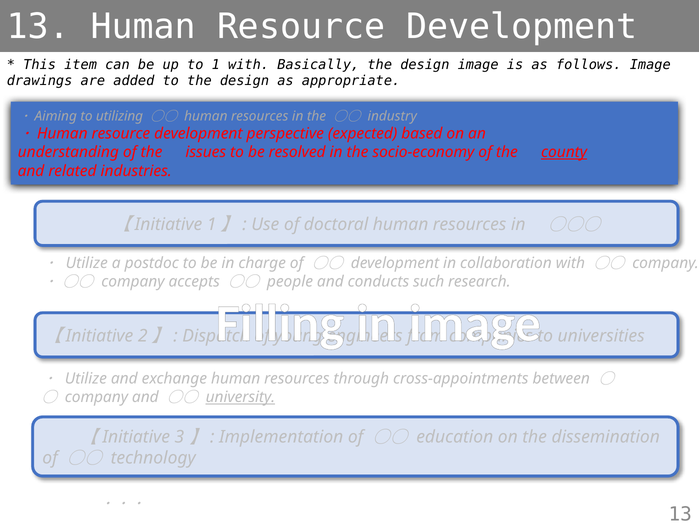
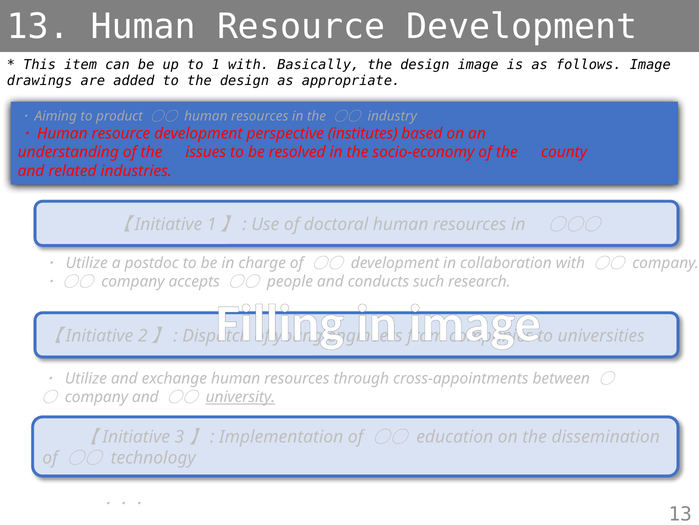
utilizing: utilizing -> product (119, 116)
expected: expected -> institutes (363, 133)
county underline: present -> none (564, 152)
